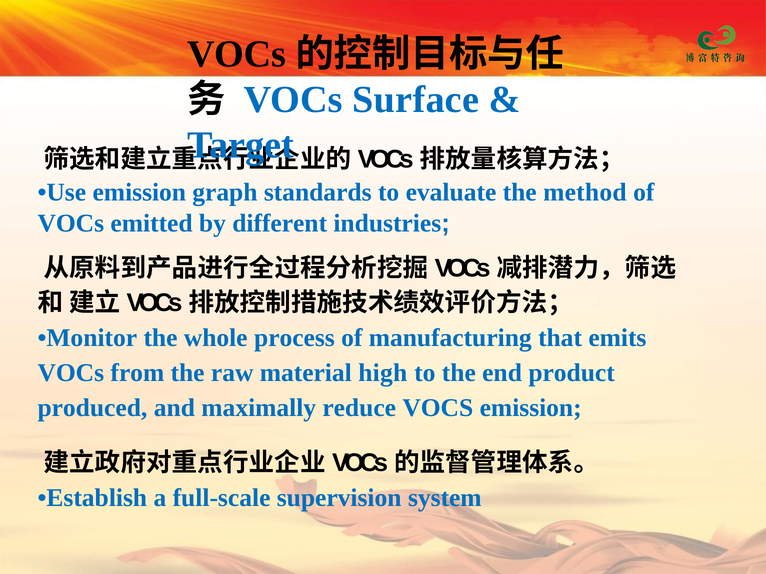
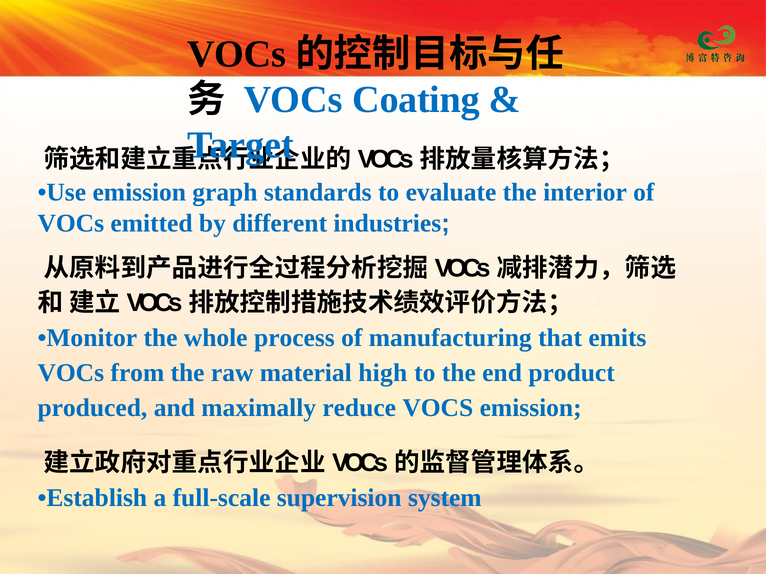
Surface: Surface -> Coating (416, 100)
method: method -> interior (585, 193)
